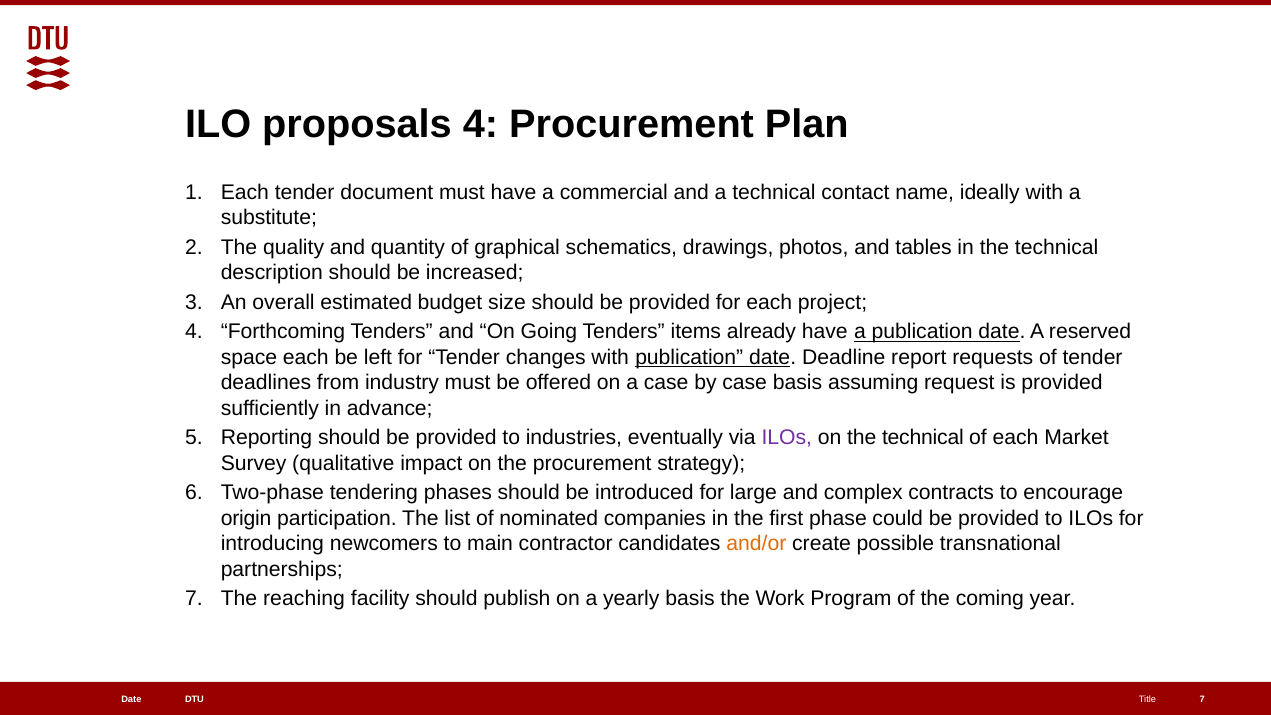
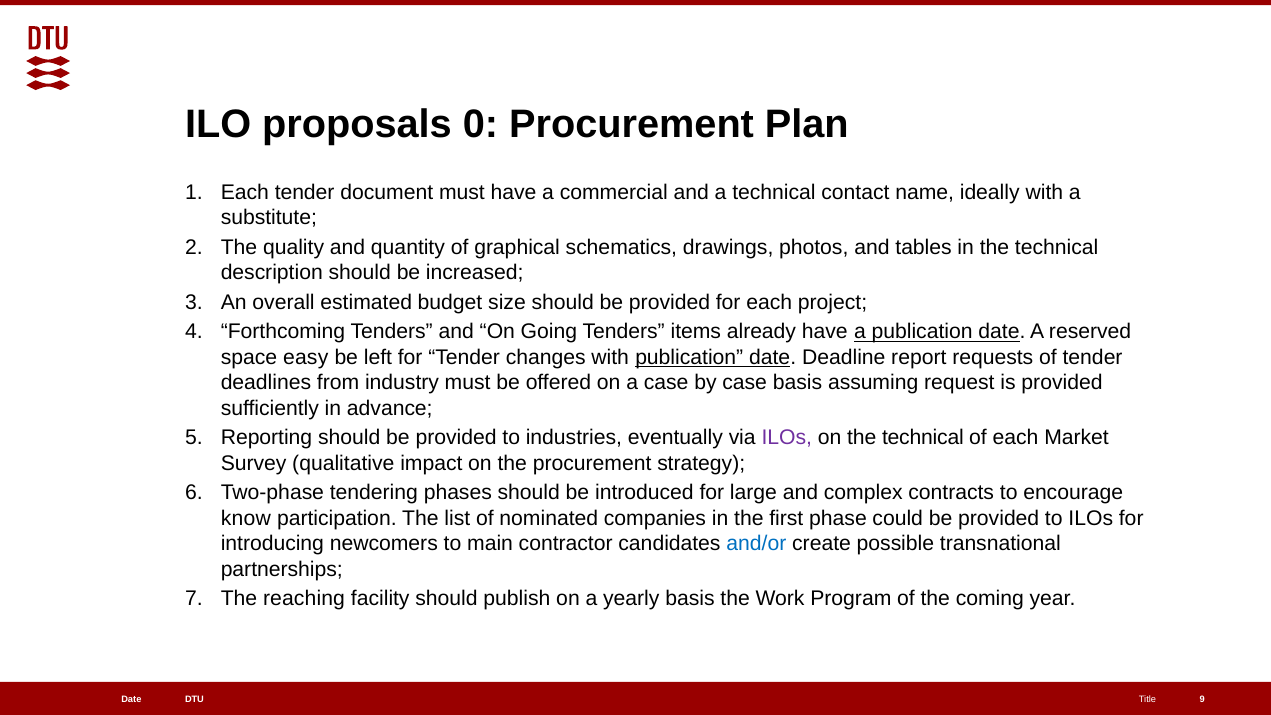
proposals 4: 4 -> 0 (481, 125)
space each: each -> easy (306, 357)
origin: origin -> know (246, 518)
and/or colour: orange -> blue (756, 544)
7: 7 -> 9 (1202, 699)
